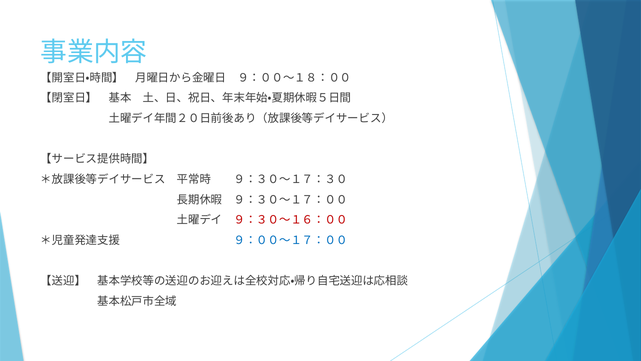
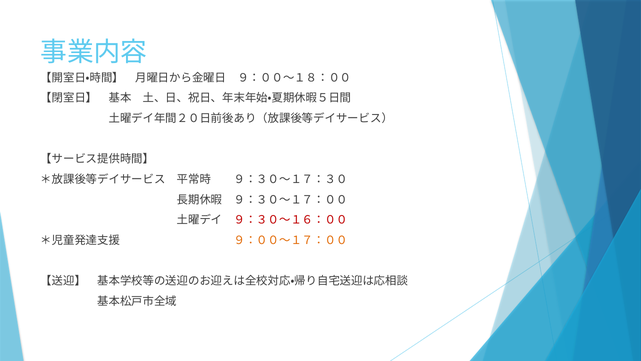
９：００～１７：００ colour: blue -> orange (291, 240)
